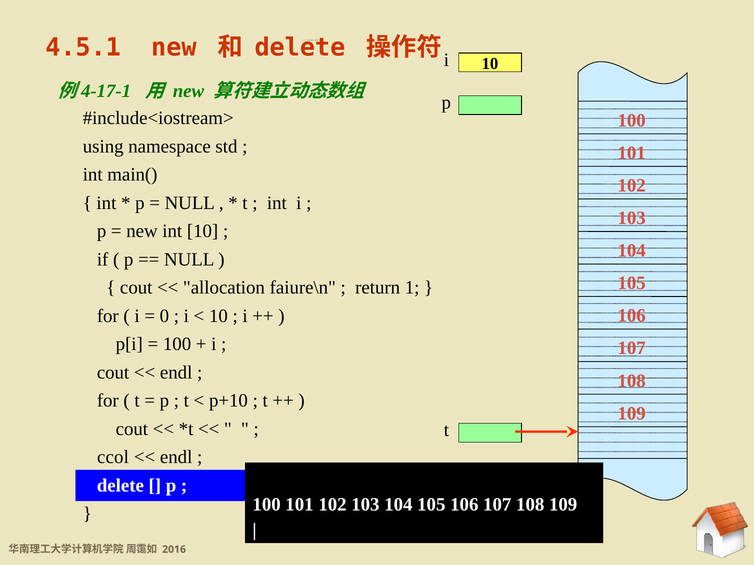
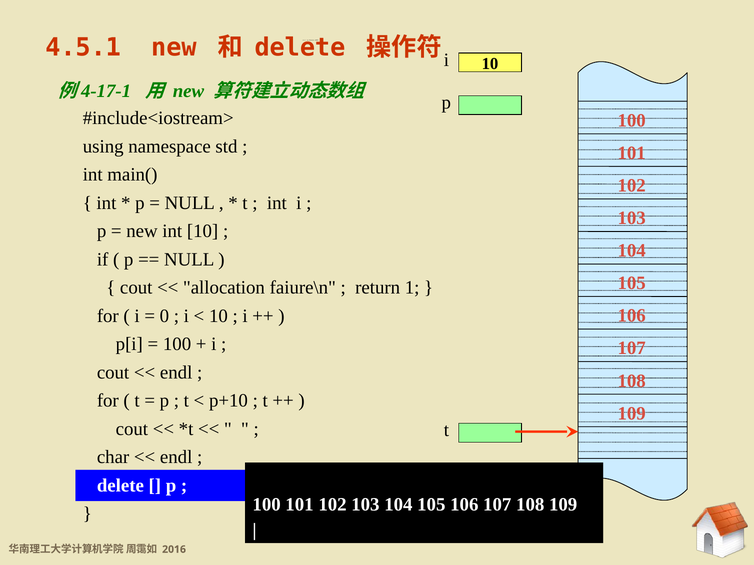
ccol: ccol -> char (113, 457)
